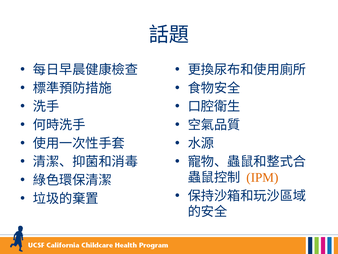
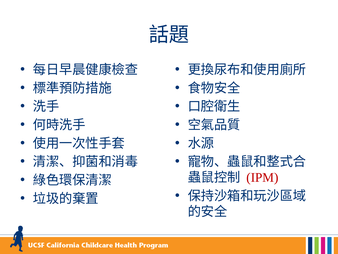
IPM colour: orange -> red (262, 177)
